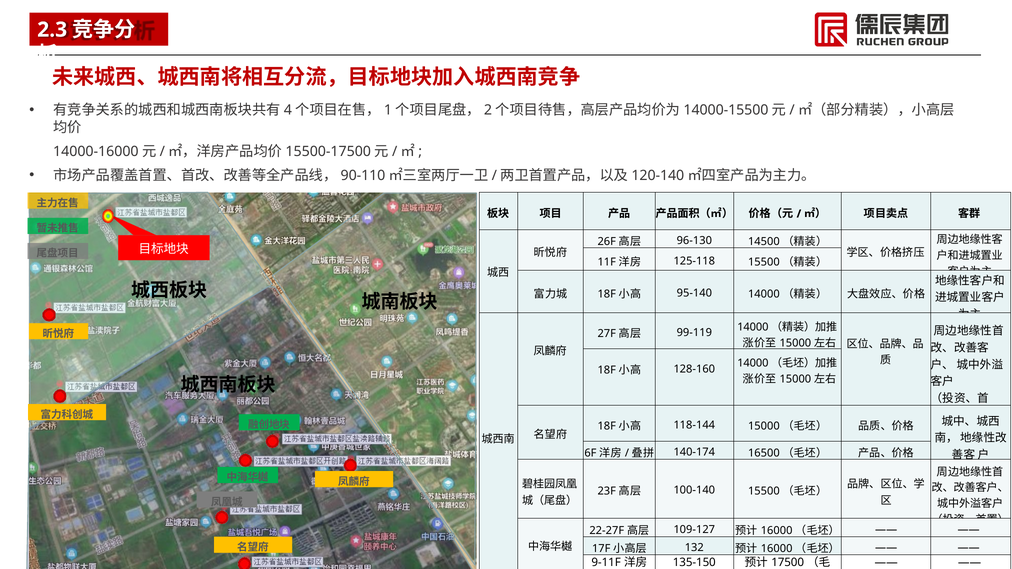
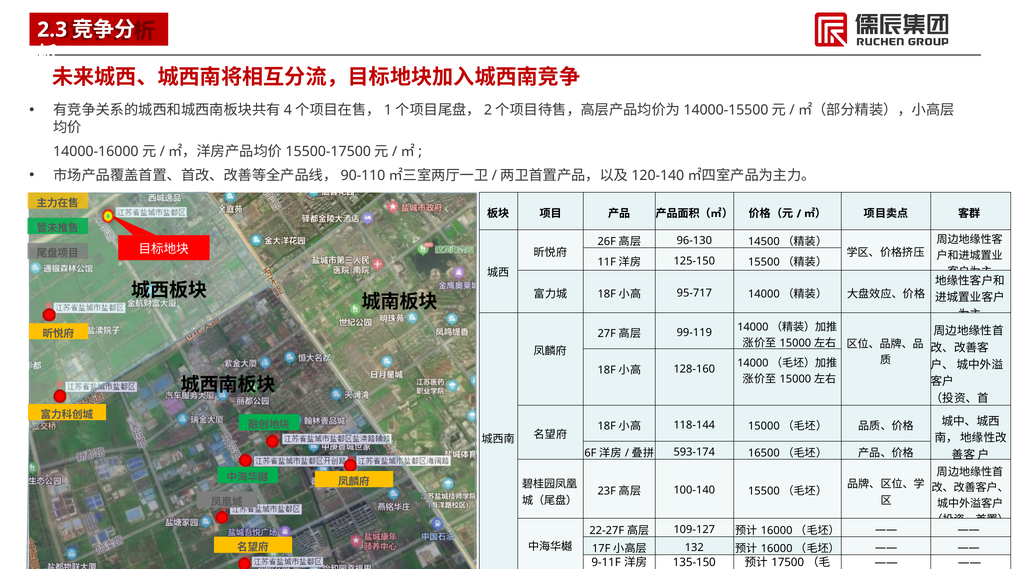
125-118: 125-118 -> 125-150 (694, 261)
95-140: 95-140 -> 95-717 (694, 293)
140-174: 140-174 -> 593-174 (694, 452)
